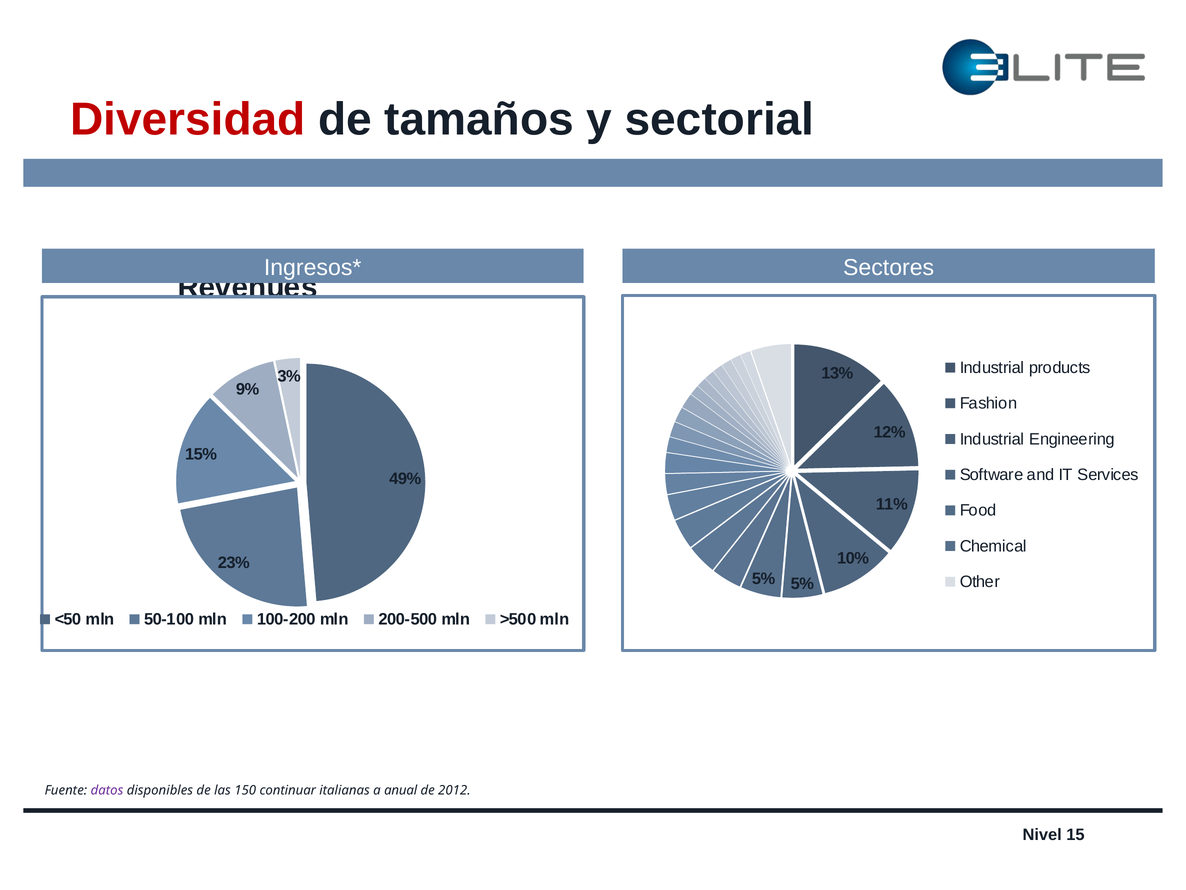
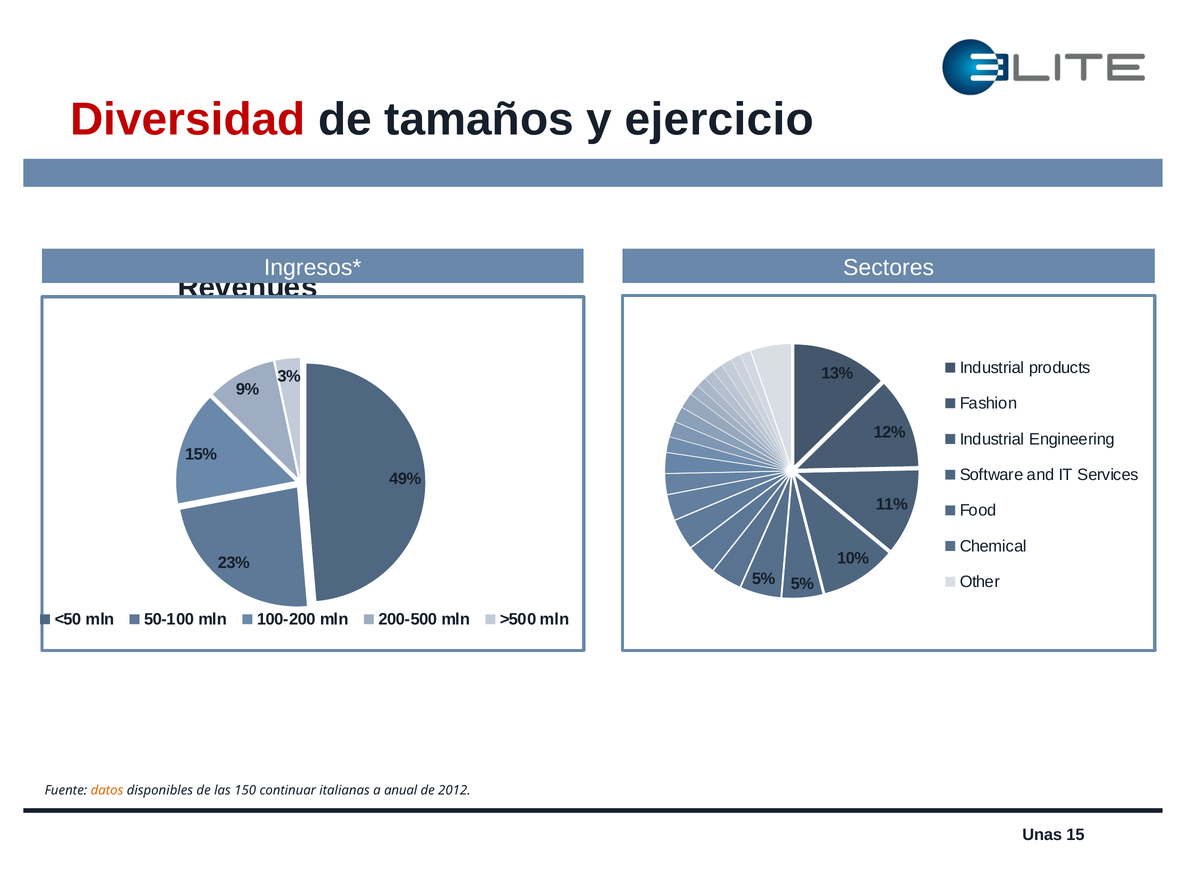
sectorial: sectorial -> ejercicio (719, 120)
datos colour: purple -> orange (107, 790)
Nivel: Nivel -> Unas (1042, 835)
